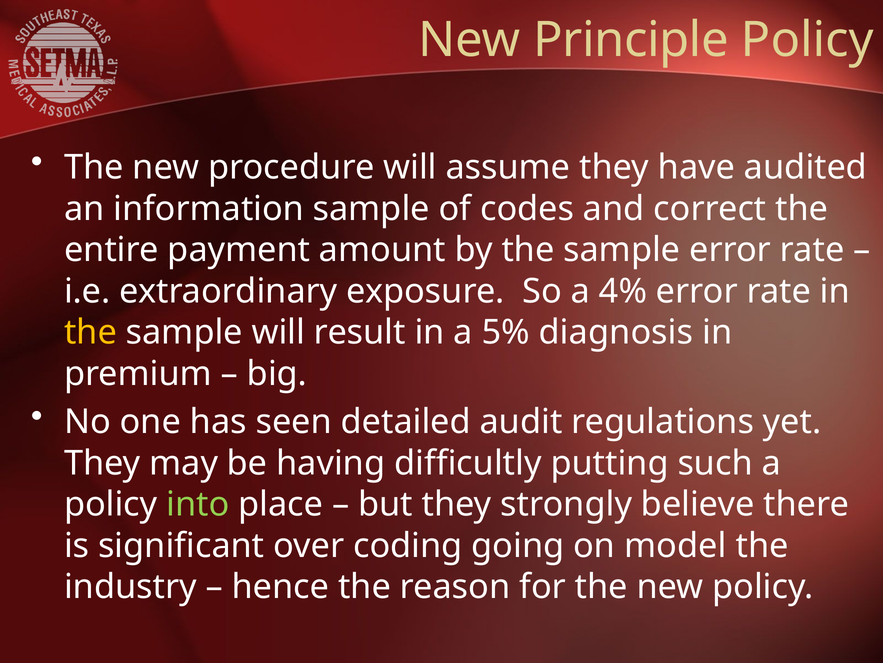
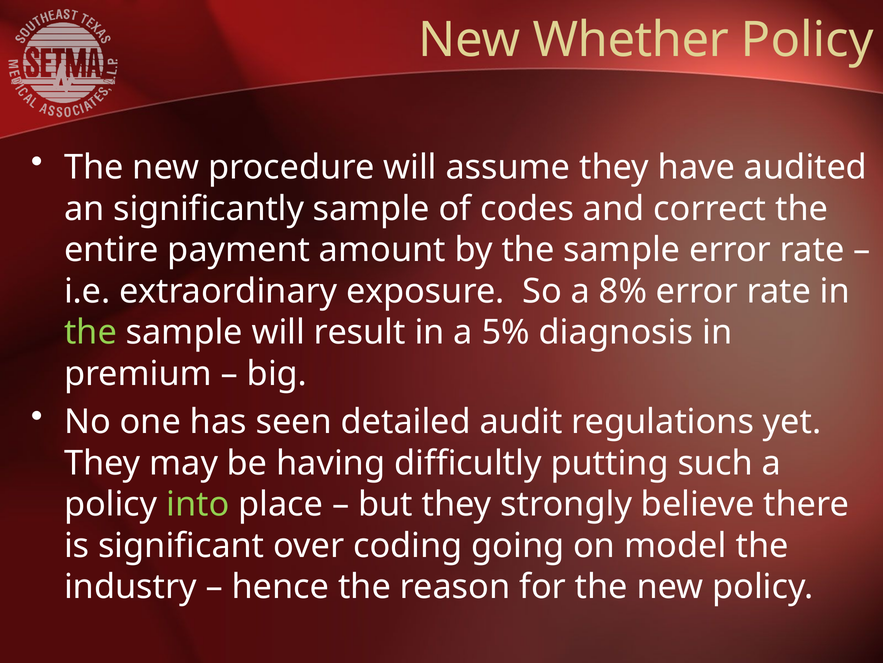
Principle: Principle -> Whether (631, 40)
information: information -> significantly (209, 208)
4%: 4% -> 8% (623, 291)
the colour: yellow -> light green (91, 332)
